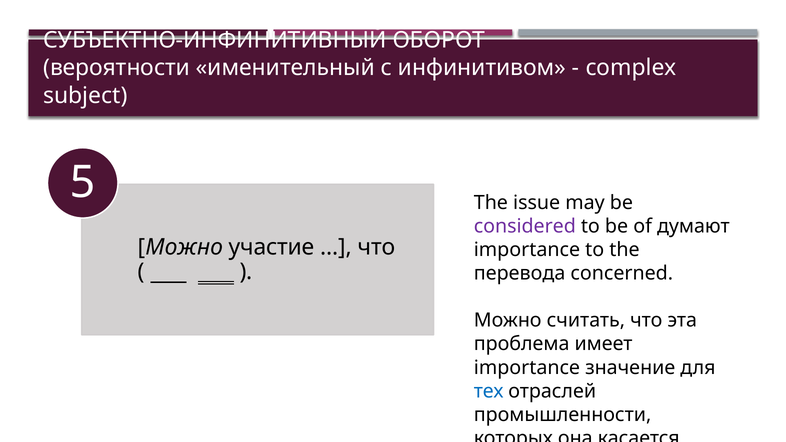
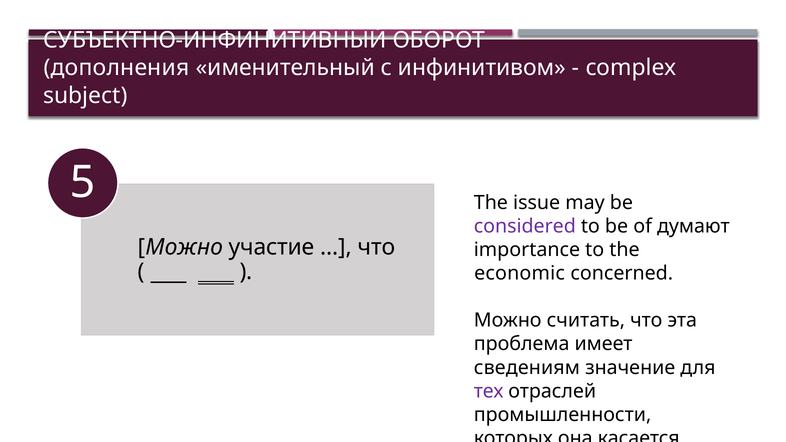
вероятности: вероятности -> дополнения (117, 68)
перевода: перевода -> economic (520, 273)
importance: importance -> сведениям (527, 368)
тех colour: blue -> purple (489, 391)
